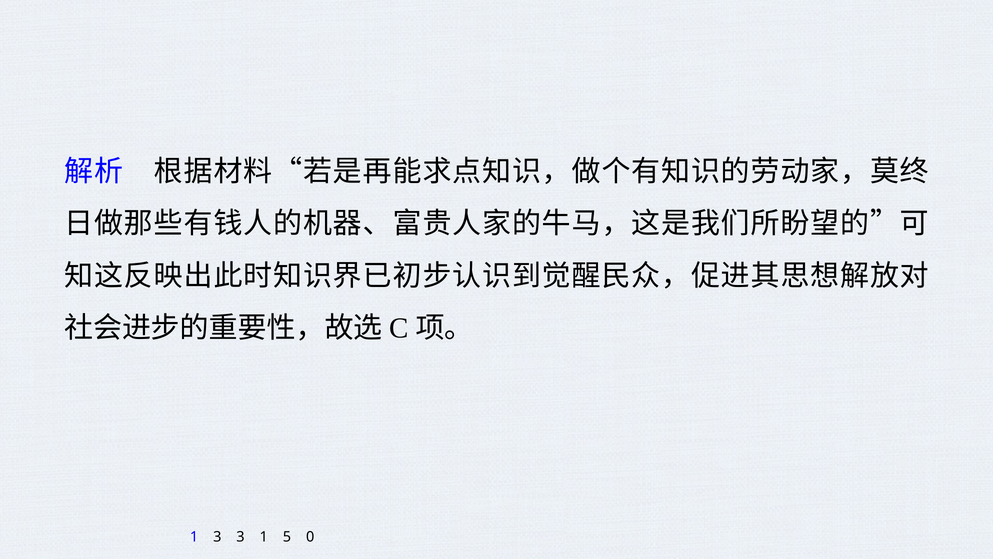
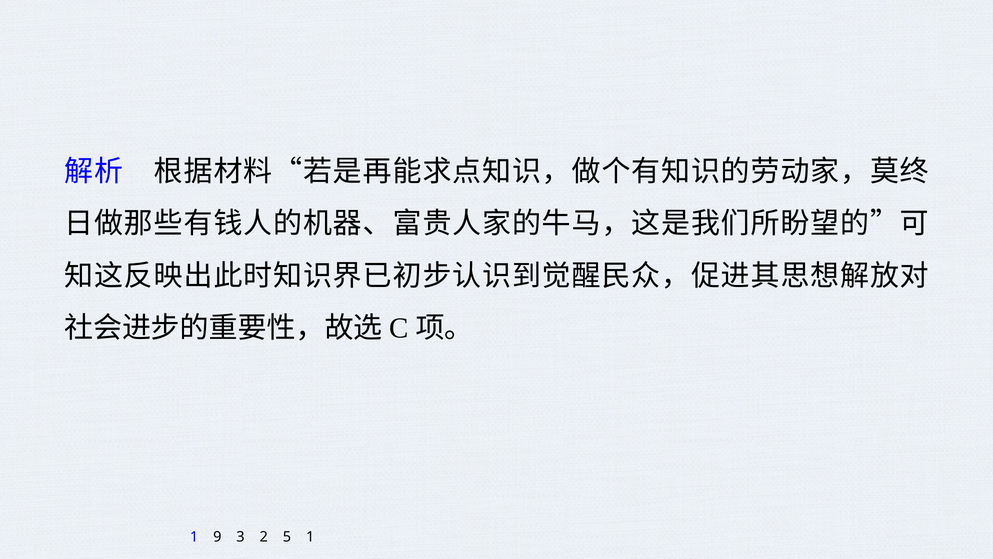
1 3: 3 -> 9 (217, 537)
3 1: 1 -> 2 (264, 537)
5 0: 0 -> 1 (310, 537)
